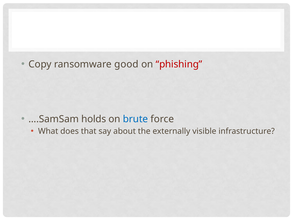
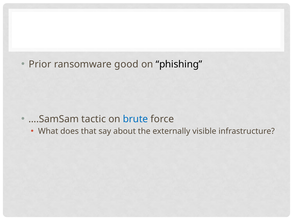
Copy: Copy -> Prior (40, 64)
phishing colour: red -> black (179, 64)
holds: holds -> tactic (94, 119)
